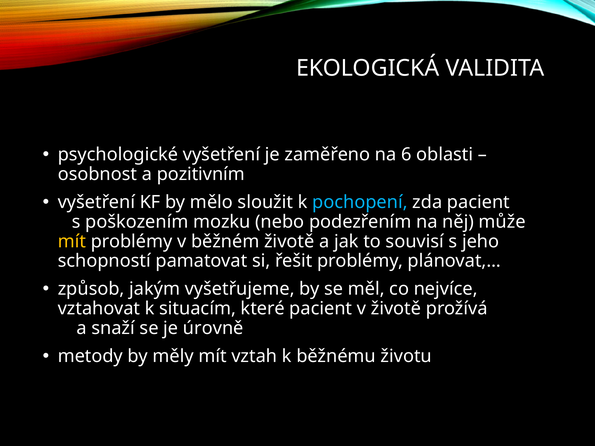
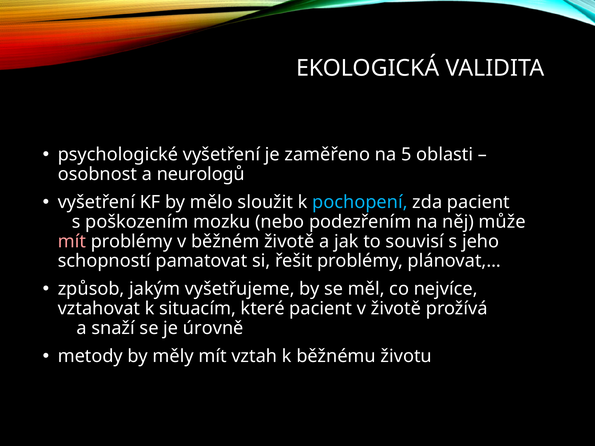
6: 6 -> 5 (406, 155)
pozitivním: pozitivním -> neurologů (201, 174)
mít colour: yellow -> pink (72, 241)
